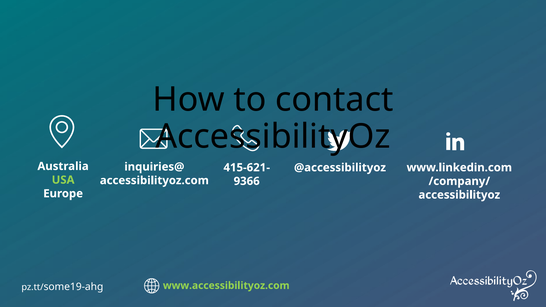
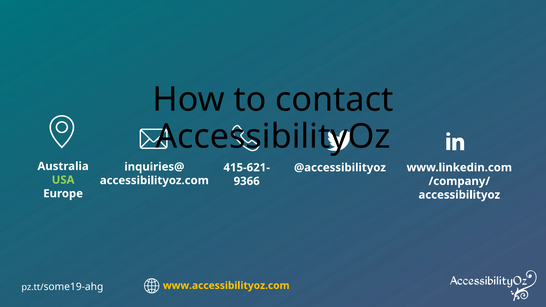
www.accessibilityoz.com colour: light green -> yellow (226, 286)
